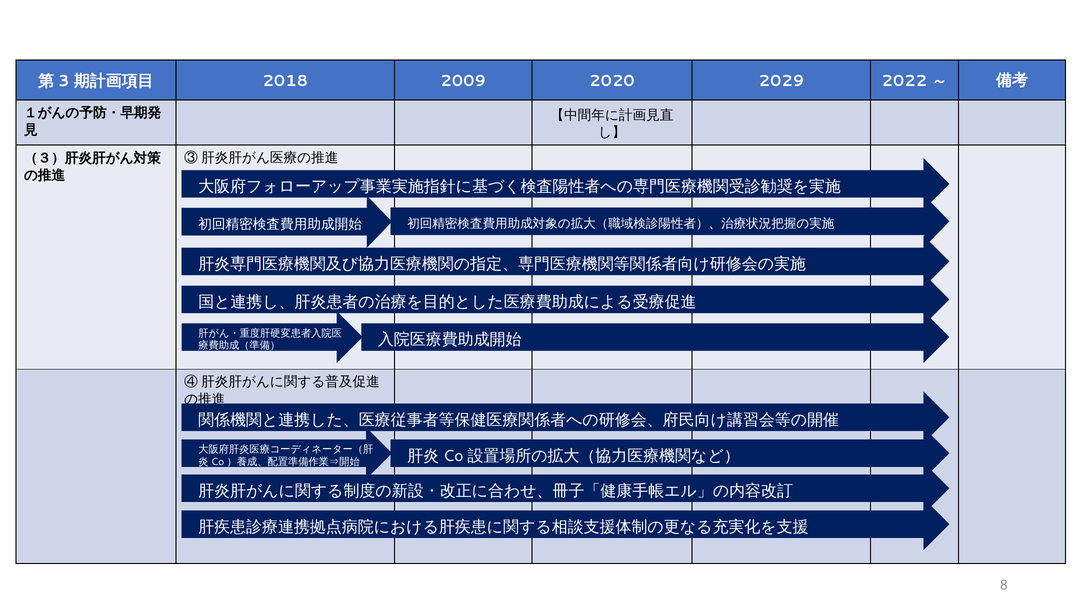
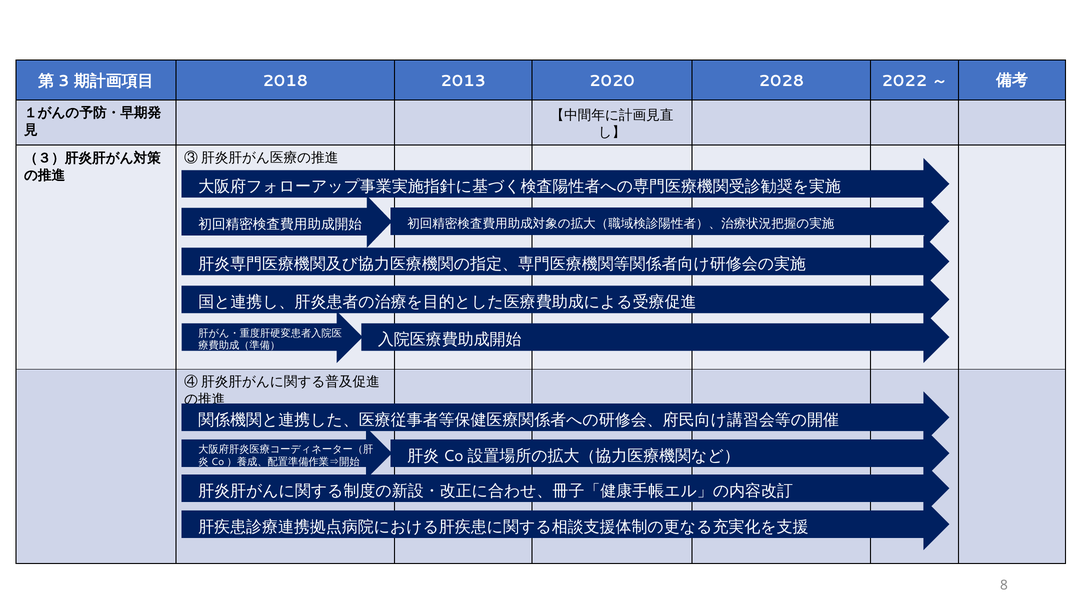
2009: 2009 -> 2013 (463, 81)
2029: 2029 -> 2028 (781, 81)
